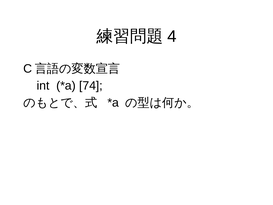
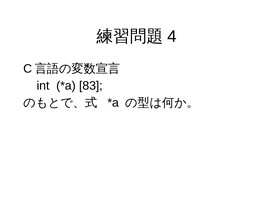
74: 74 -> 83 (91, 86)
